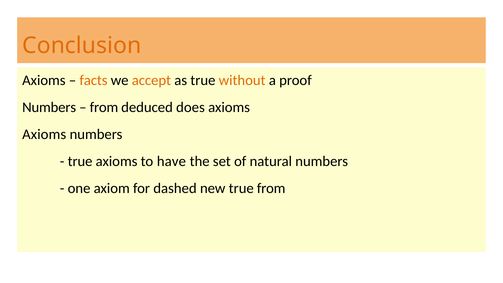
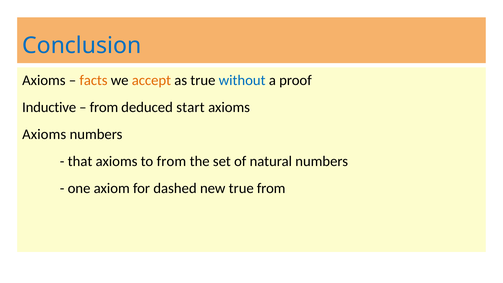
Conclusion colour: orange -> blue (82, 45)
without colour: orange -> blue (242, 80)
Numbers: Numbers -> Inductive (49, 107)
does: does -> start (190, 107)
true: true -> that (80, 161)
to have: have -> from (171, 161)
